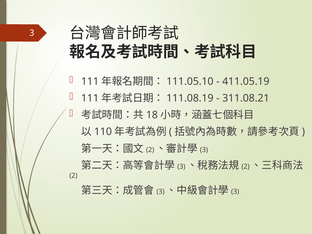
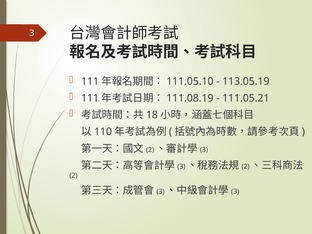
411.05.19: 411.05.19 -> 113.05.19 (246, 81)
311.08.21: 311.08.21 -> 111.05.21 (246, 98)
